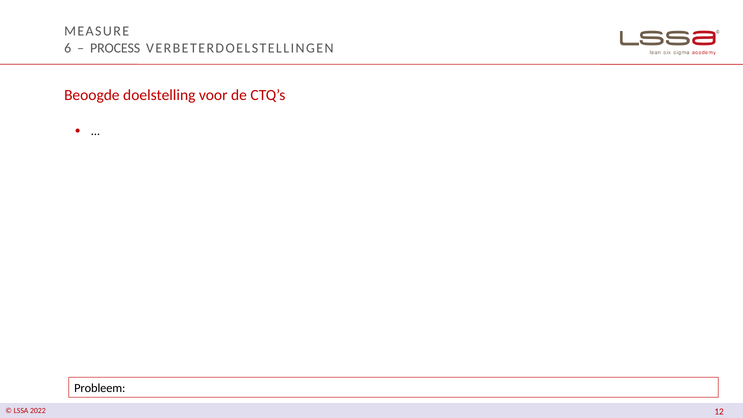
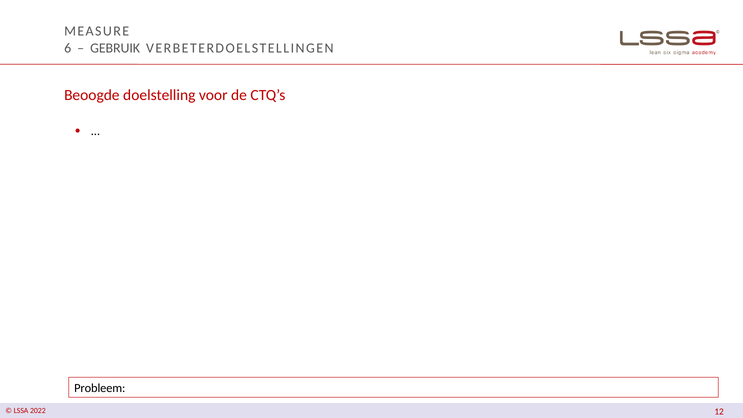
PROCESS: PROCESS -> GEBRUIK (115, 48)
